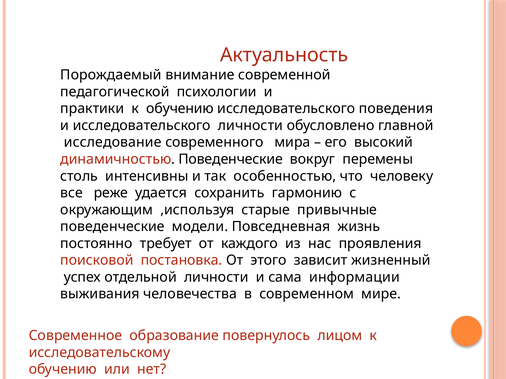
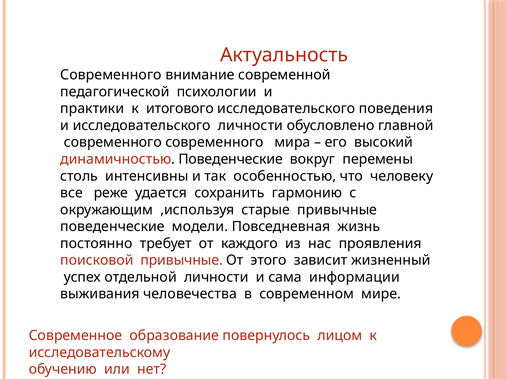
Порождаемый: Порождаемый -> Современного (111, 75)
к обучению: обучению -> итогового (180, 109)
исследование: исследование -> современного (113, 143)
поисковой постановка: постановка -> привычные (182, 261)
